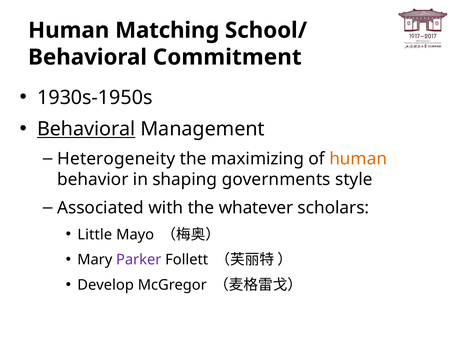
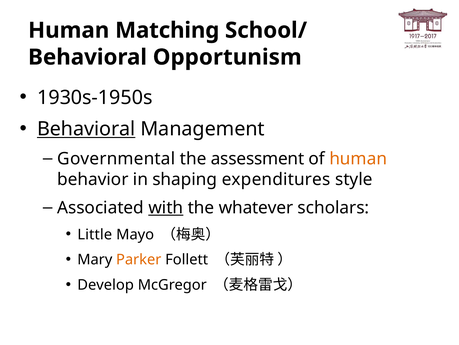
Commitment: Commitment -> Opportunism (227, 57)
Heterogeneity: Heterogeneity -> Governmental (116, 158)
maximizing: maximizing -> assessment (258, 158)
governments: governments -> expenditures (276, 179)
with underline: none -> present (166, 207)
Parker colour: purple -> orange (139, 259)
